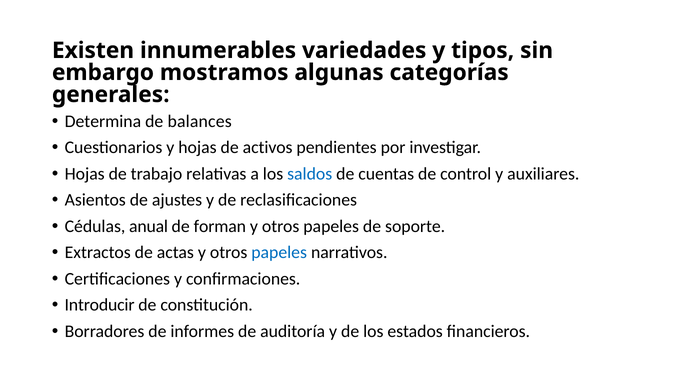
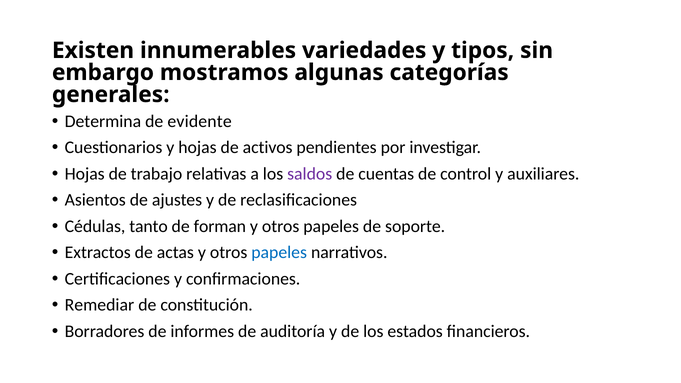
balances: balances -> evidente (200, 121)
saldos colour: blue -> purple (310, 174)
anual: anual -> tanto (149, 226)
Introducir: Introducir -> Remediar (99, 305)
